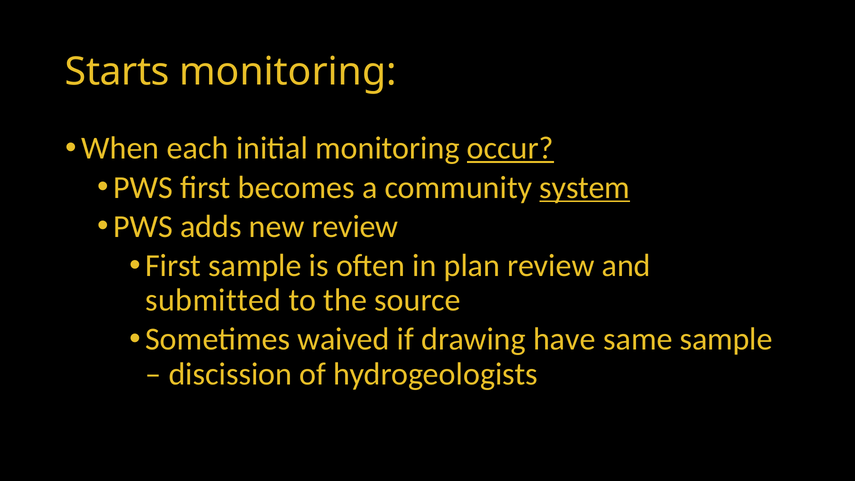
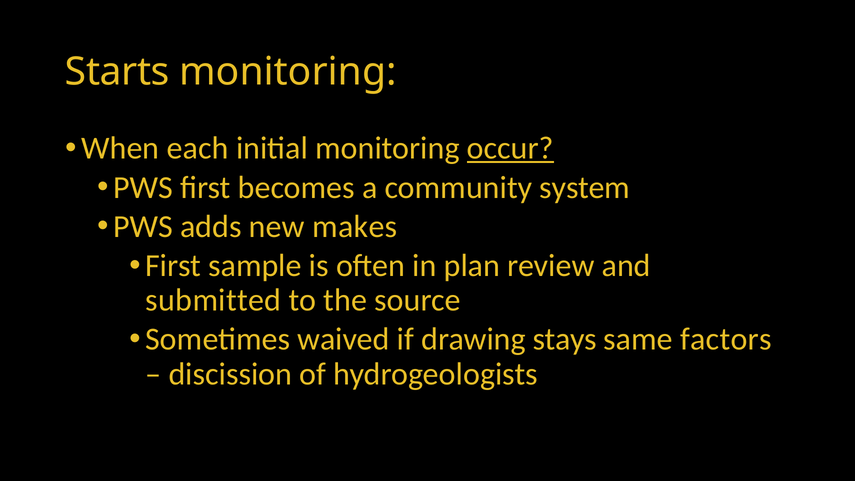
system underline: present -> none (585, 187)
new review: review -> makes (355, 227)
have: have -> stays (565, 339)
same sample: sample -> factors (726, 339)
